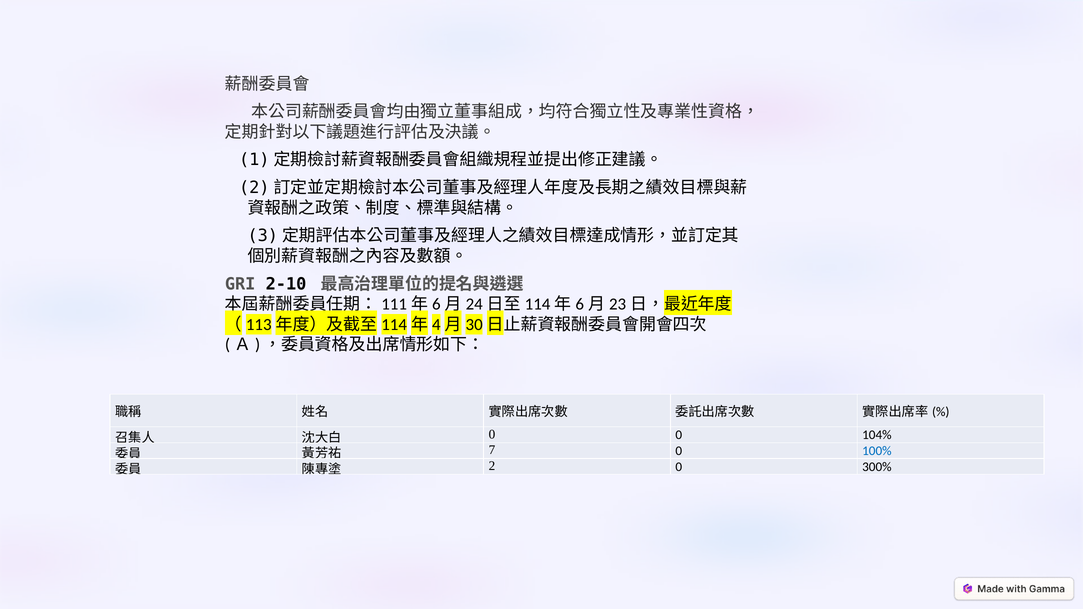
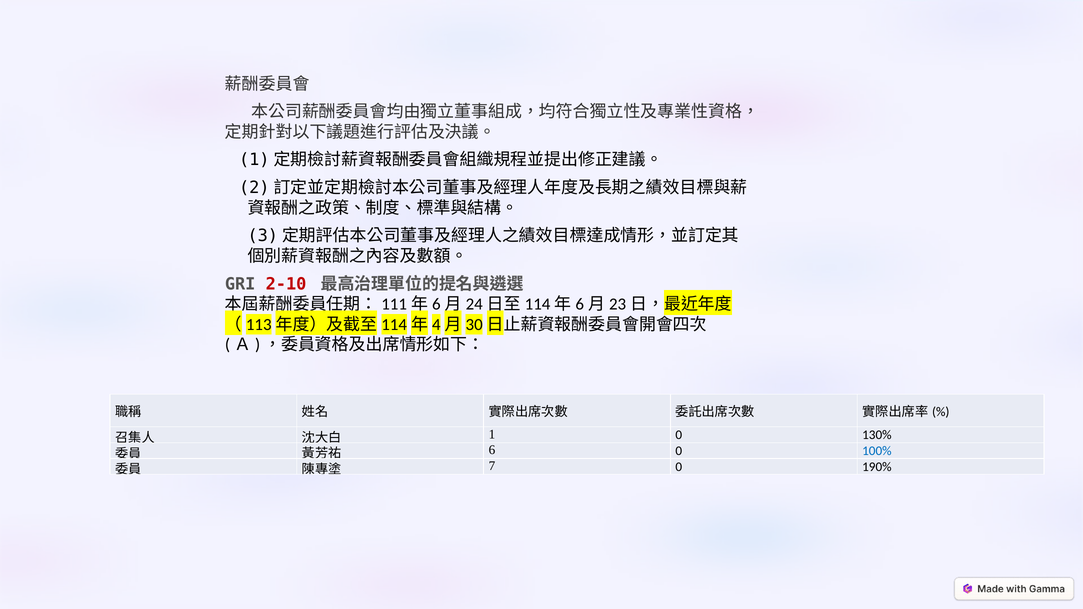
2-10 colour: black -> red (286, 284)
0: 0 -> 1 (492, 434)
104%: 104% -> 130% (877, 435)
7: 7 -> 6 (492, 450)
2: 2 -> 7 (492, 466)
300%: 300% -> 190% (877, 467)
